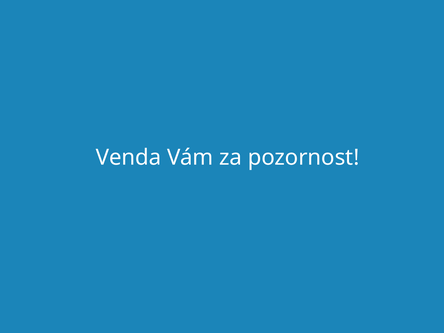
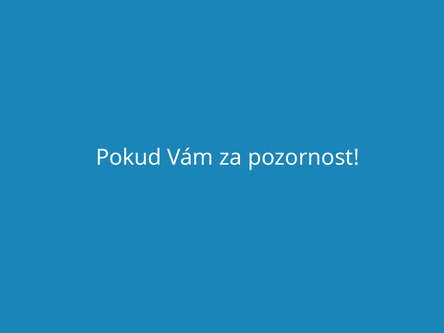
Venda: Venda -> Pokud (129, 158)
